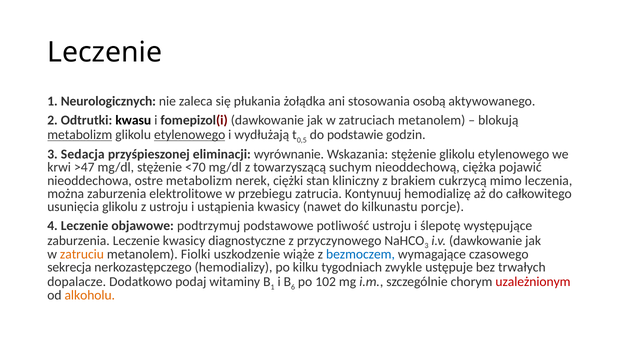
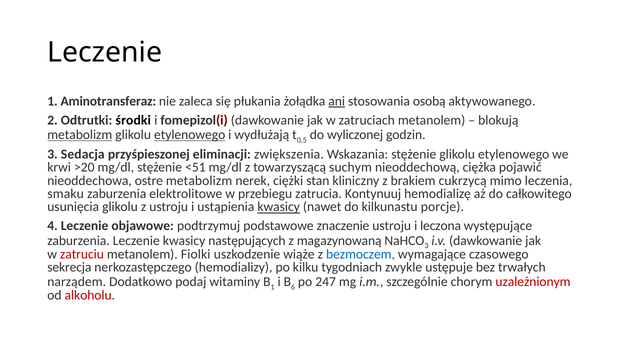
Neurologicznych: Neurologicznych -> Aminotransferaz (108, 101)
ani underline: none -> present (337, 101)
kwasu: kwasu -> środki (133, 120)
podstawie: podstawie -> wyliczonej (355, 135)
wyrównanie: wyrównanie -> zwiększenia (289, 154)
>47: >47 -> >20 (84, 167)
<70: <70 -> <51 (195, 167)
można: można -> smaku (66, 194)
kwasicy underline: none -> present (279, 207)
potliwość: potliwość -> znaczenie (343, 226)
ślepotę: ślepotę -> leczona (441, 226)
diagnostyczne: diagnostyczne -> następujących (247, 240)
przyczynowego: przyczynowego -> magazynowaną (339, 240)
zatruciu colour: orange -> red (82, 254)
dopalacze: dopalacze -> narządem (77, 282)
102: 102 -> 247 (326, 282)
alkoholu colour: orange -> red (90, 295)
